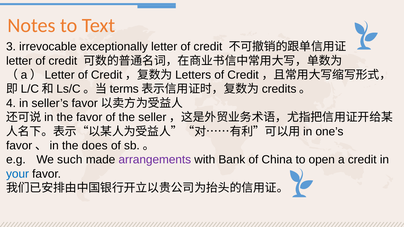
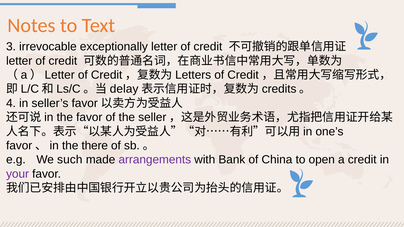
terms: terms -> delay (124, 89)
does: does -> there (95, 146)
your colour: blue -> purple (18, 174)
